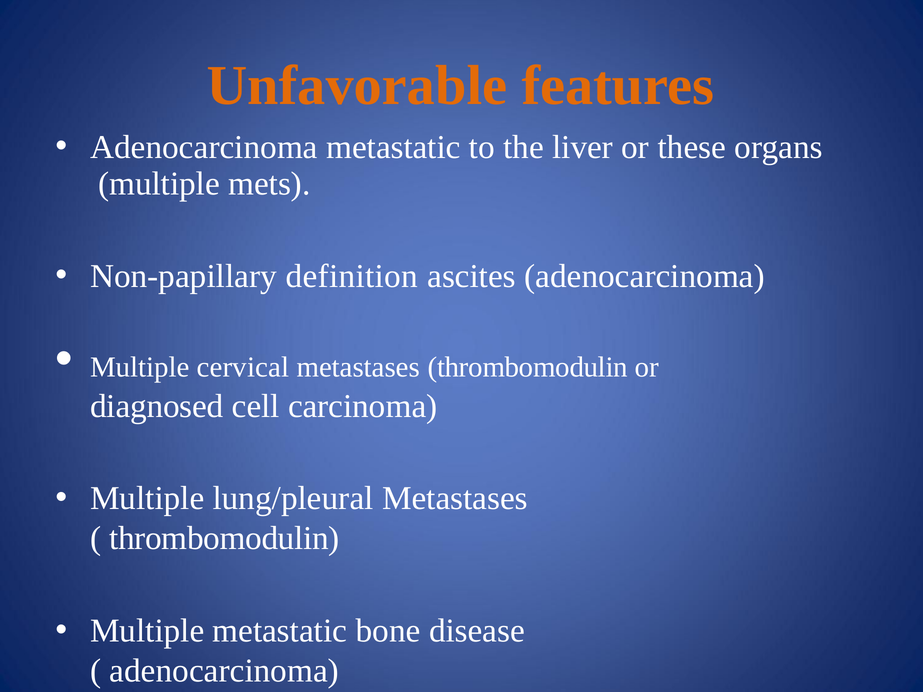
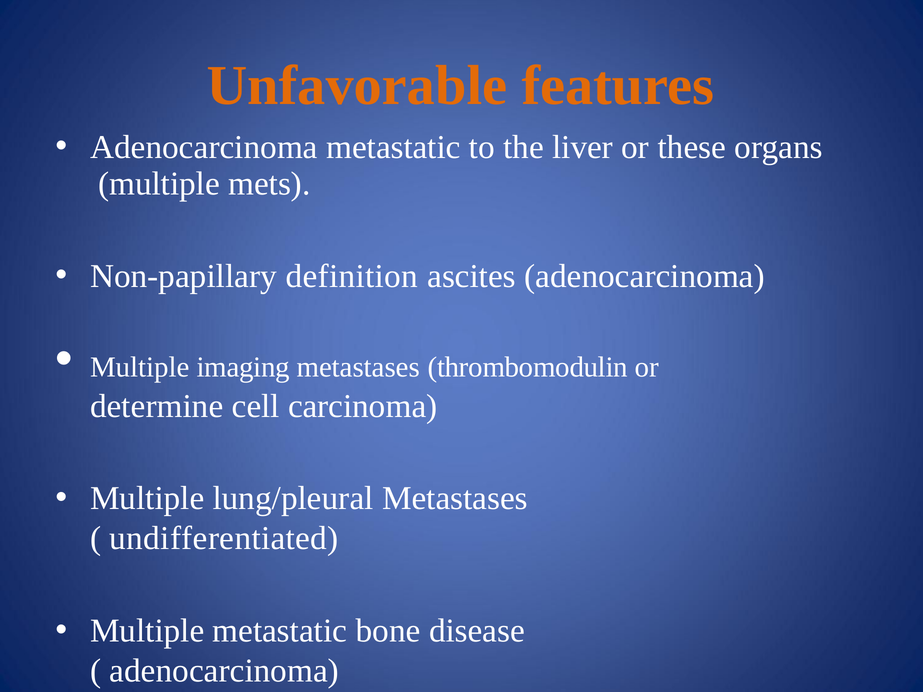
cervical: cervical -> imaging (243, 367)
diagnosed: diagnosed -> determine (157, 406)
thrombomodulin: thrombomodulin -> undifferentiated (224, 539)
